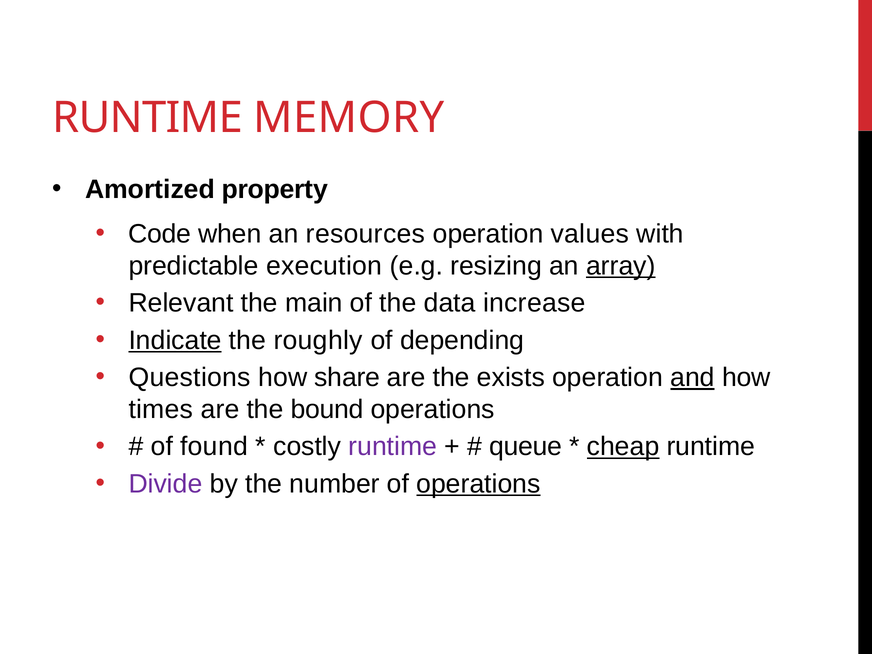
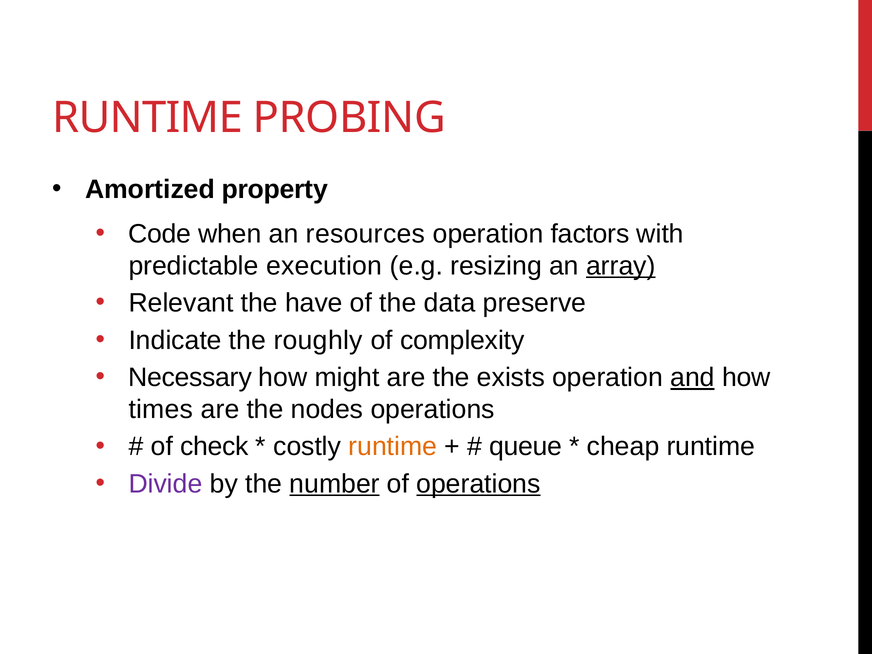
MEMORY: MEMORY -> PROBING (349, 118)
values: values -> factors (590, 234)
main: main -> have (314, 303)
increase: increase -> preserve (534, 303)
Indicate underline: present -> none (175, 340)
depending: depending -> complexity (462, 340)
Questions: Questions -> Necessary (190, 377)
share: share -> might (347, 377)
bound: bound -> nodes (327, 409)
found: found -> check (214, 447)
runtime colour: purple -> orange (393, 447)
cheap underline: present -> none (623, 447)
number underline: none -> present (335, 484)
